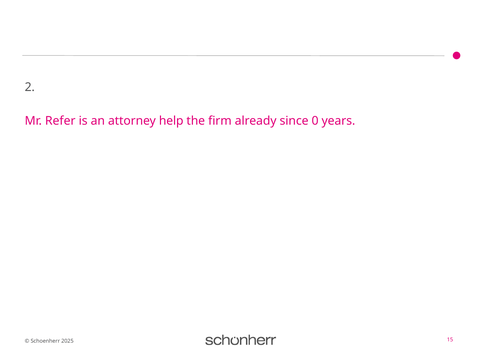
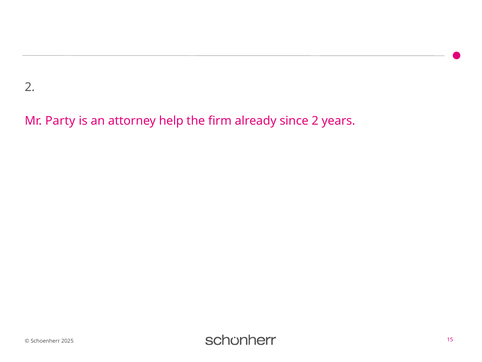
Refer: Refer -> Party (60, 121)
since 0: 0 -> 2 (315, 121)
